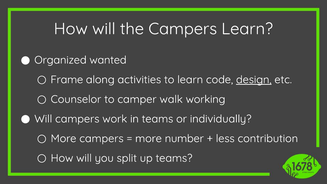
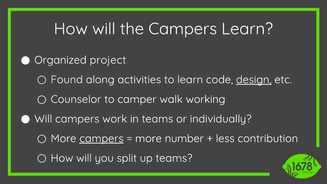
wanted: wanted -> project (108, 60)
Frame: Frame -> Found (67, 80)
campers underline: none -> present (101, 138)
